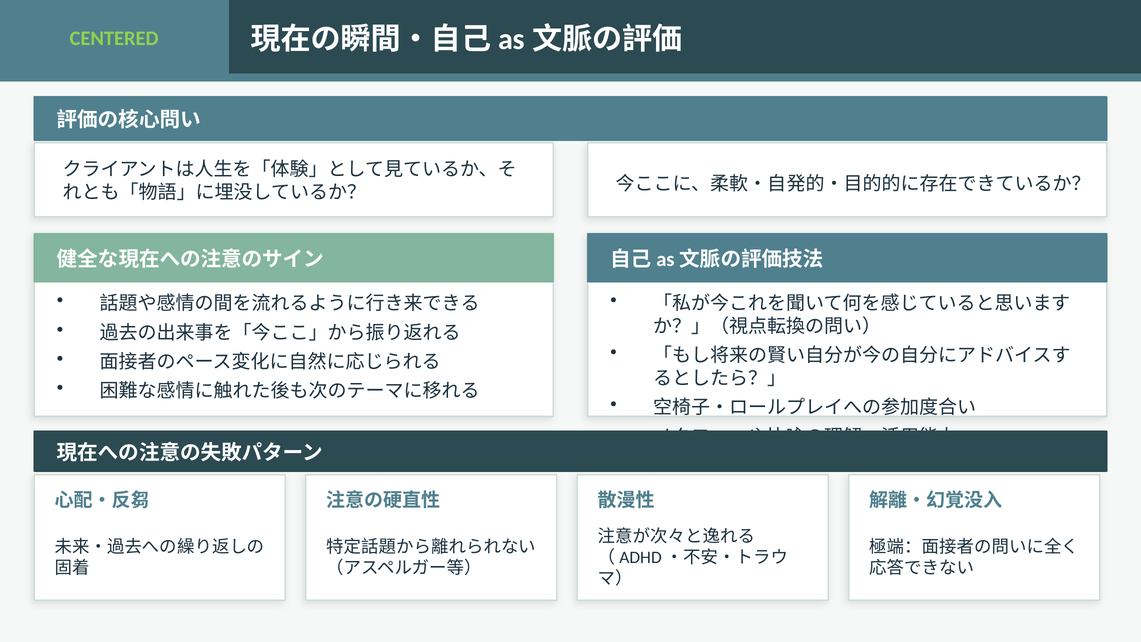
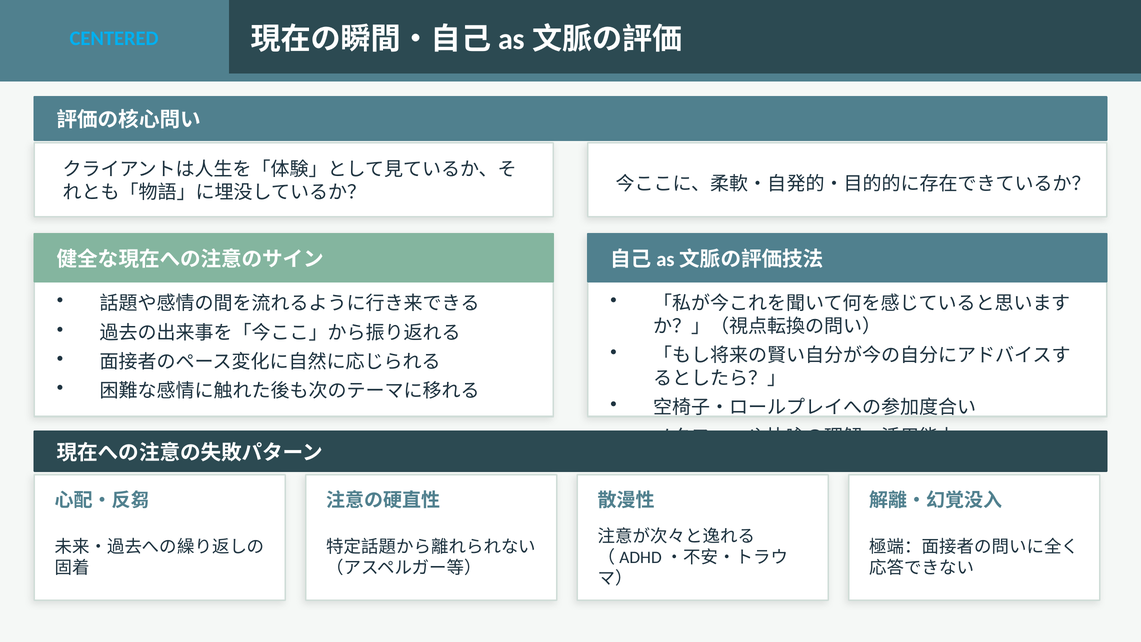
CENTERED colour: light green -> light blue (114, 39)
